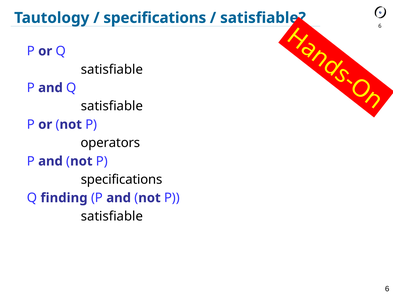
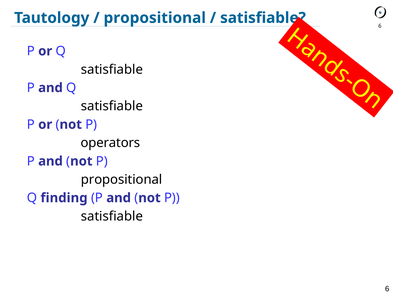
specifications: specifications -> propositional (155, 18)
specifications: specifications -> propositional (122, 179)
